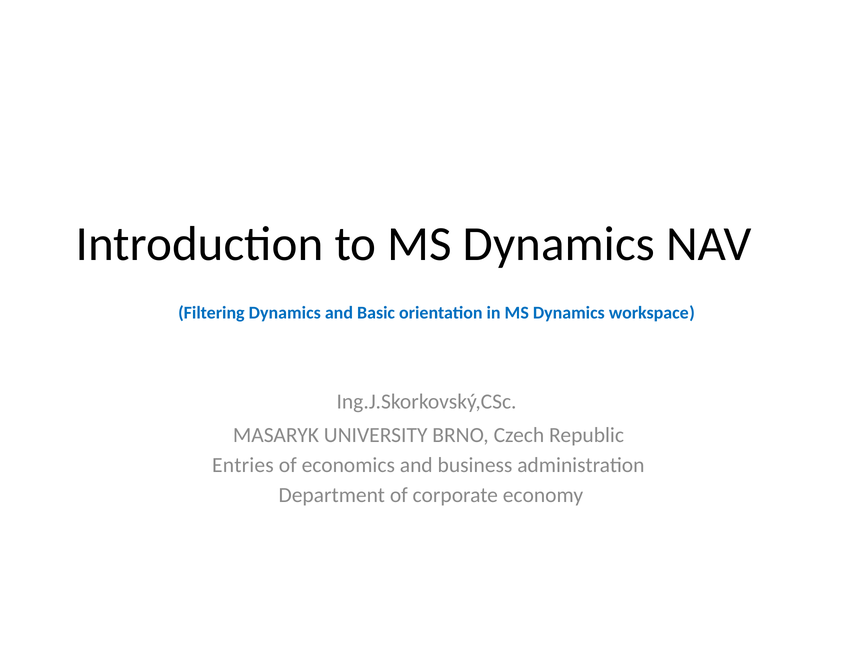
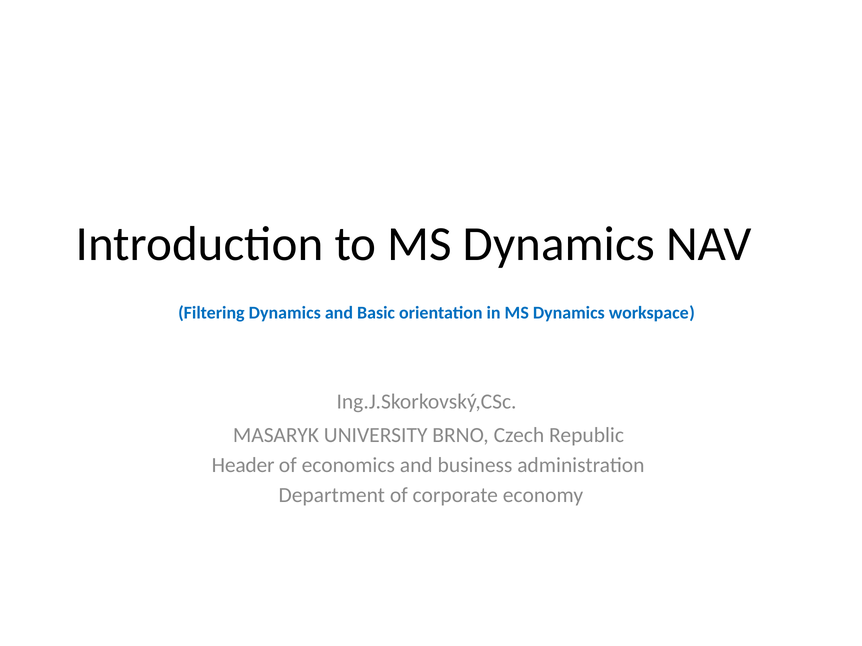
Entries: Entries -> Header (243, 466)
